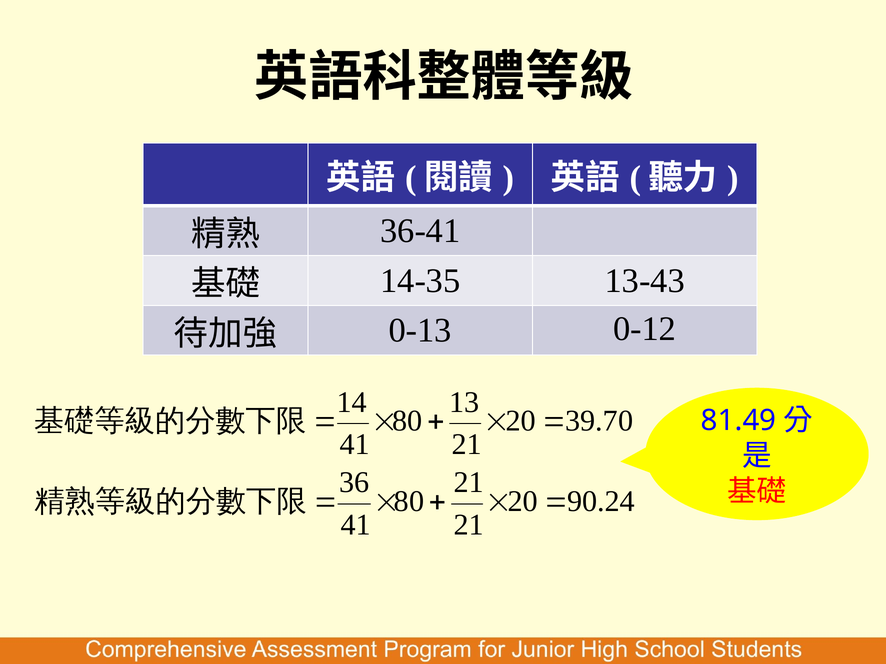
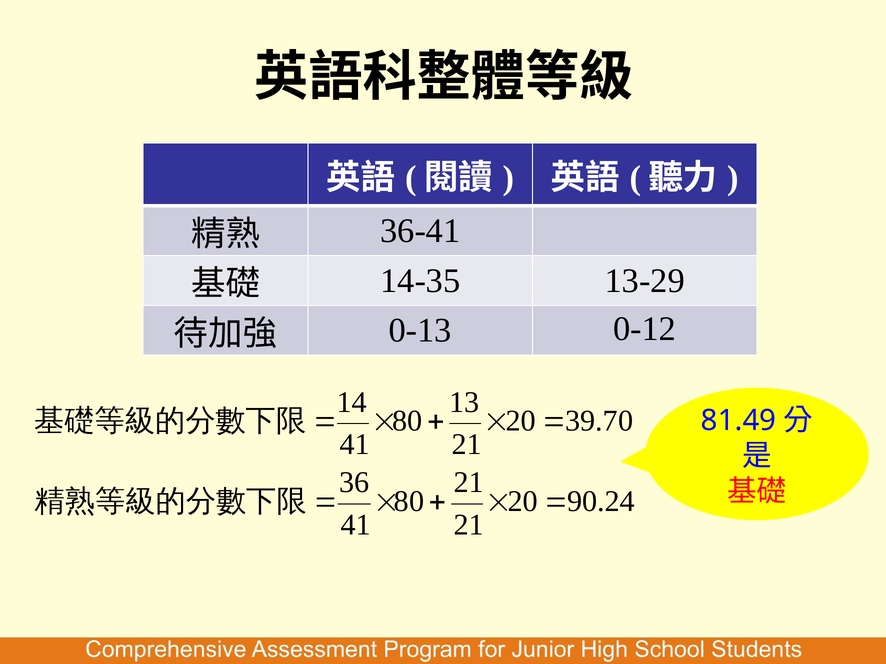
13-43: 13-43 -> 13-29 (645, 281)
